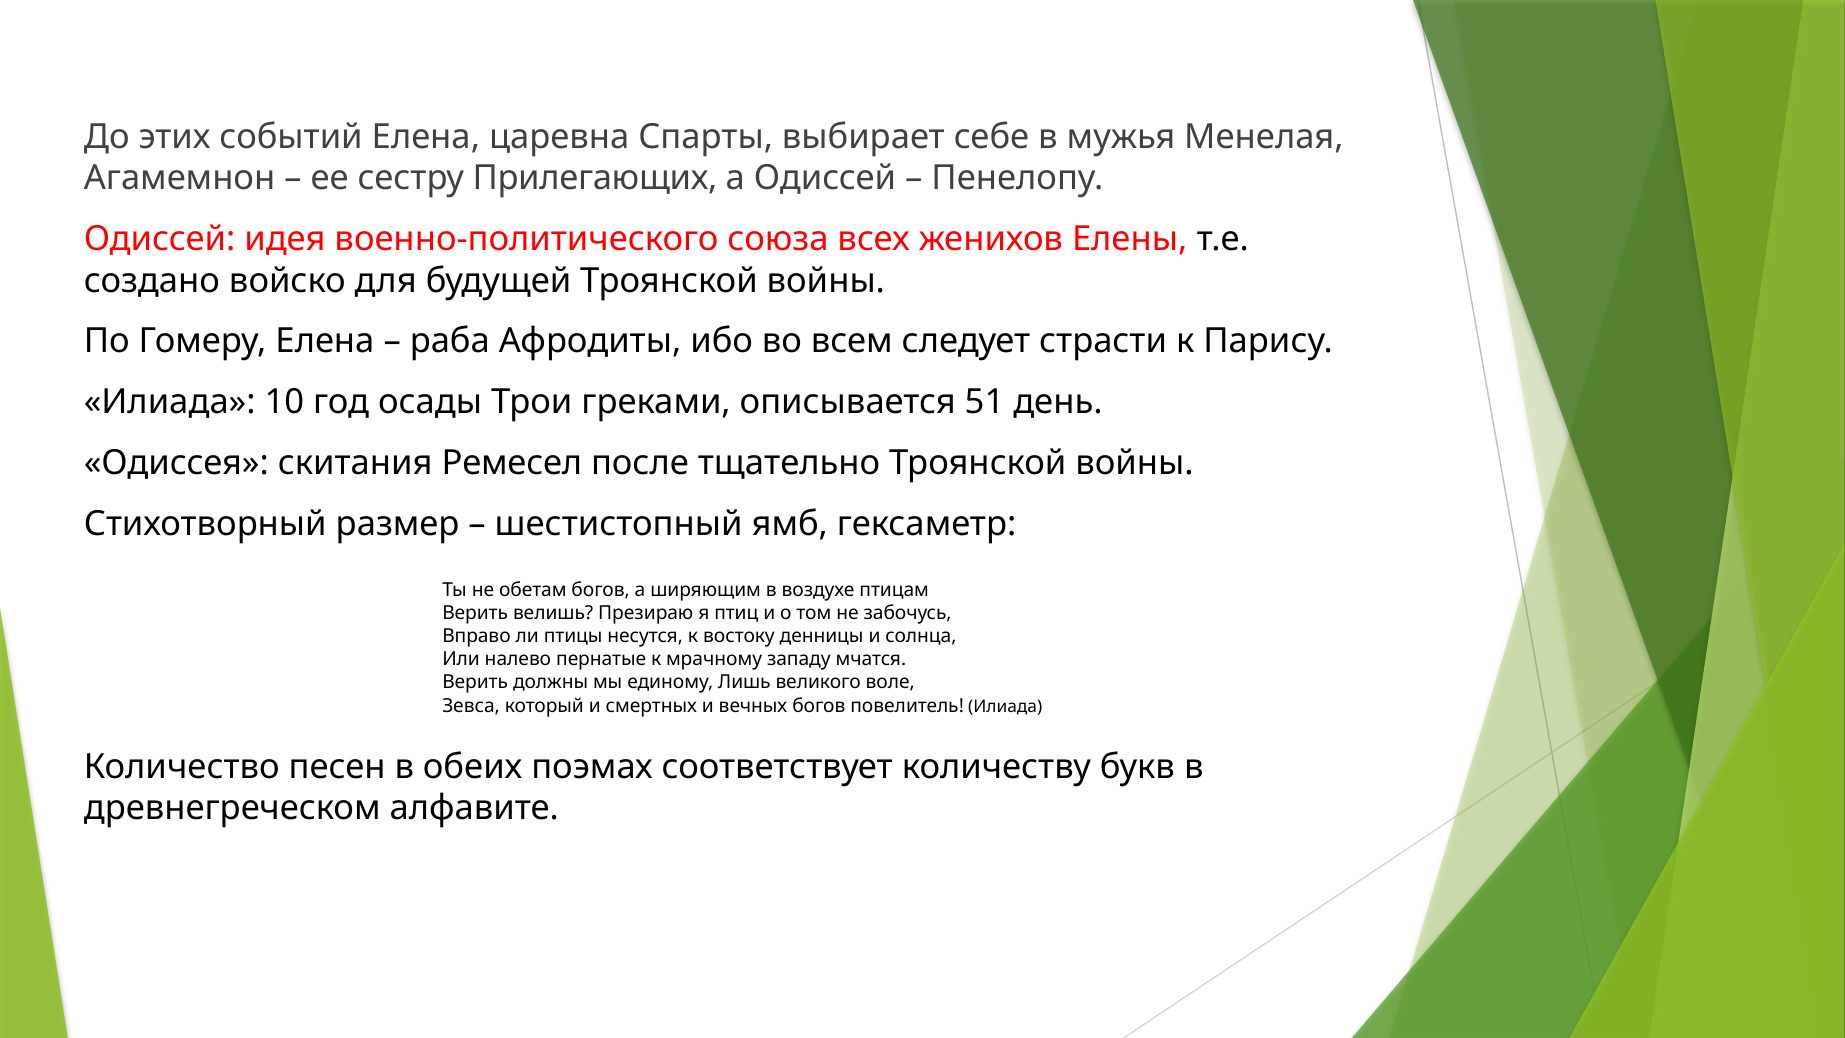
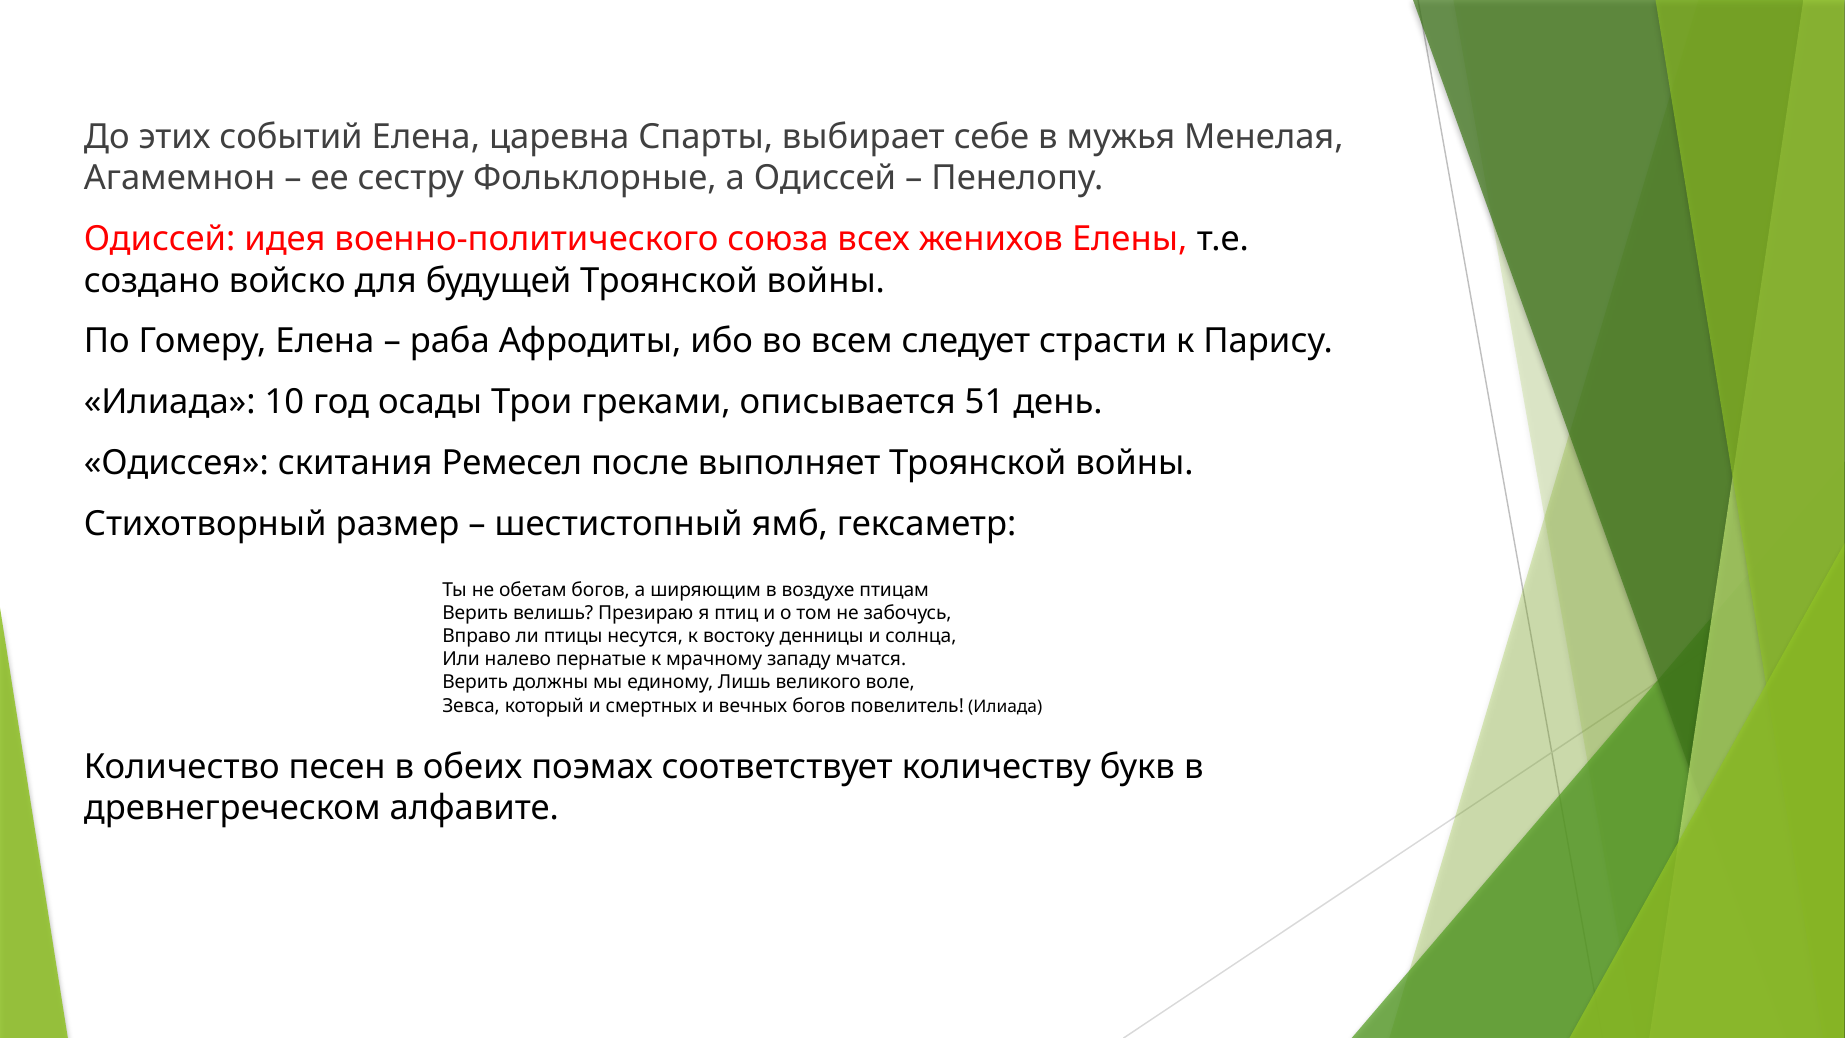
Прилегающих: Прилегающих -> Фольклорные (595, 178)
тщательно: тщательно -> выполняет (789, 463)
